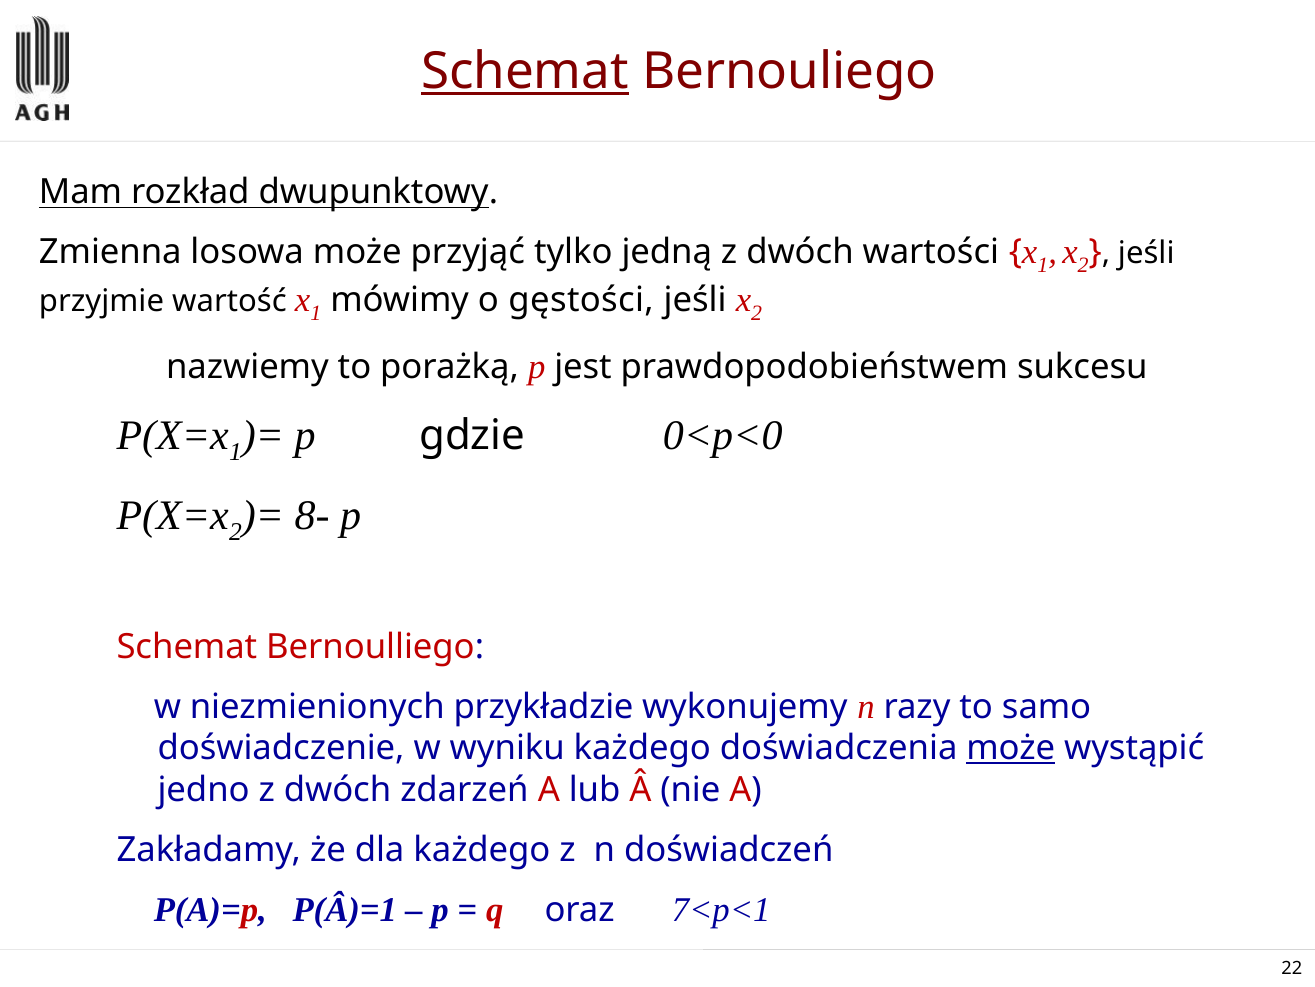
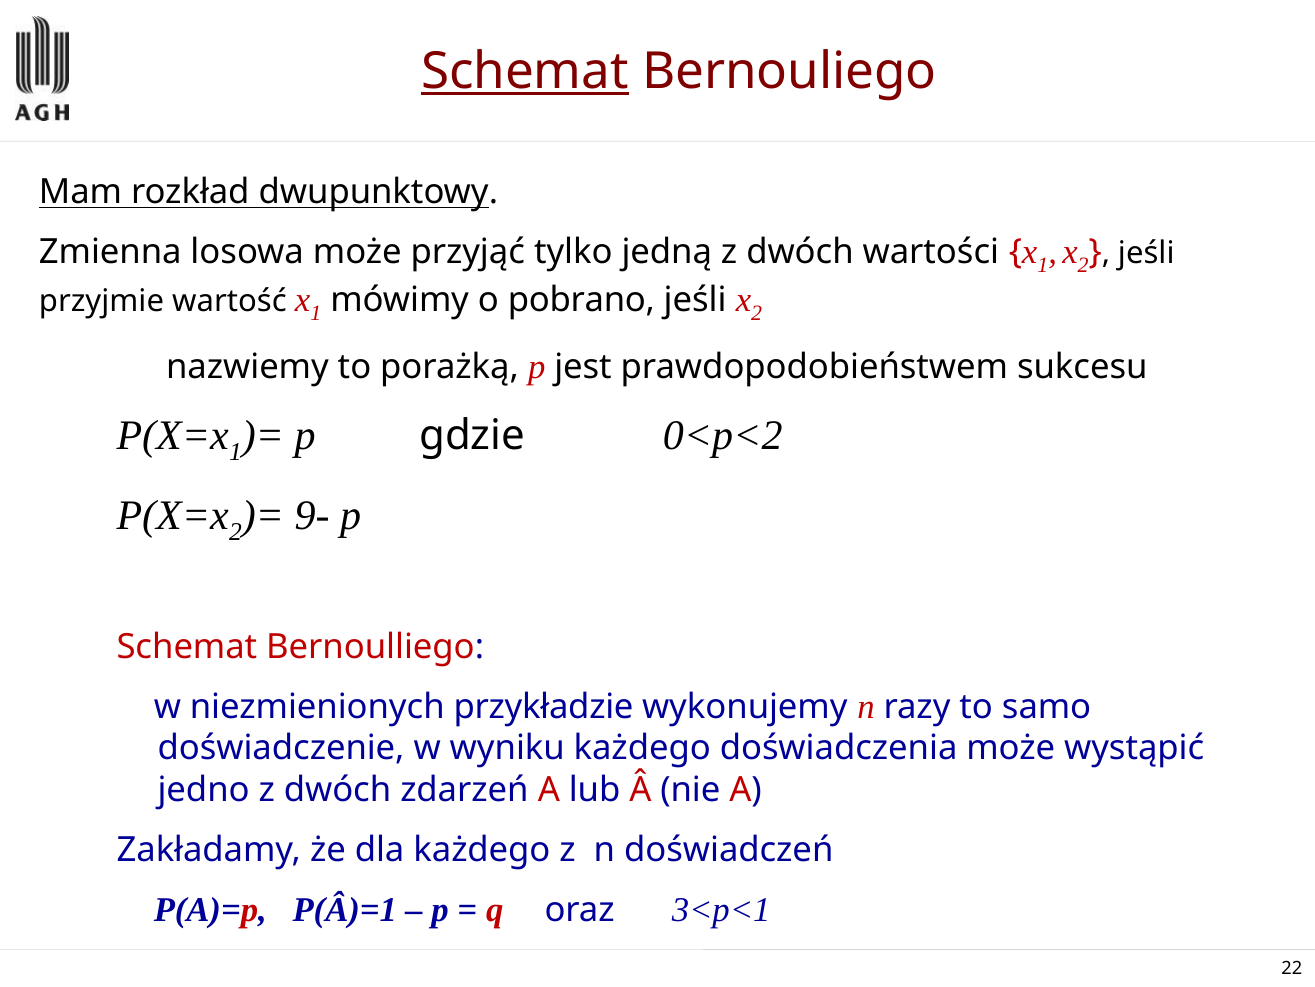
gęstości: gęstości -> pobrano (581, 300)
0<p<0: 0<p<0 -> 0<p<2 (723, 435)
8-: 8- -> 9- (312, 515)
może underline: present -> none (1011, 748)
7<p<1: 7<p<1 -> 3<p<1 (721, 909)
